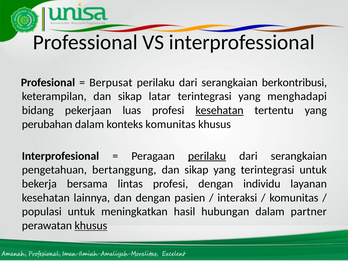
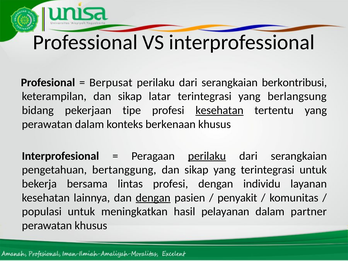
menghadapi: menghadapi -> berlangsung (297, 96)
luas: luas -> tipe (132, 110)
perubahan: perubahan -> perawatan (47, 124)
konteks komunitas: komunitas -> berkenaan (171, 124)
dengan underline: none -> present (153, 198)
interaksi: interaksi -> penyakit (237, 198)
hubungan: hubungan -> pelayanan (225, 212)
khusus underline: present -> none (91, 226)
